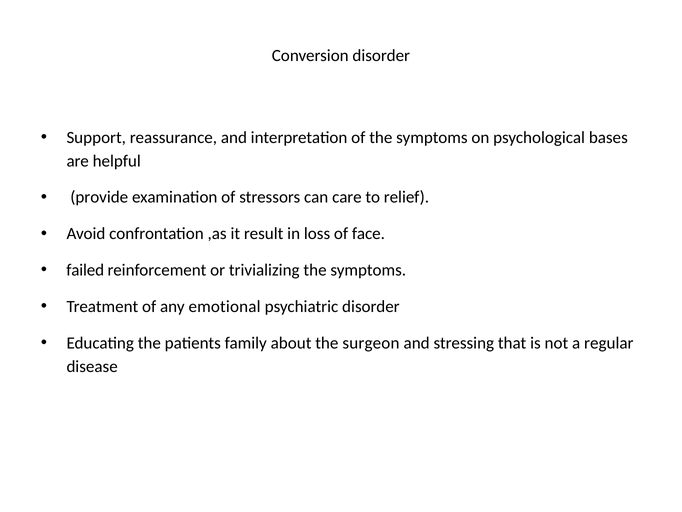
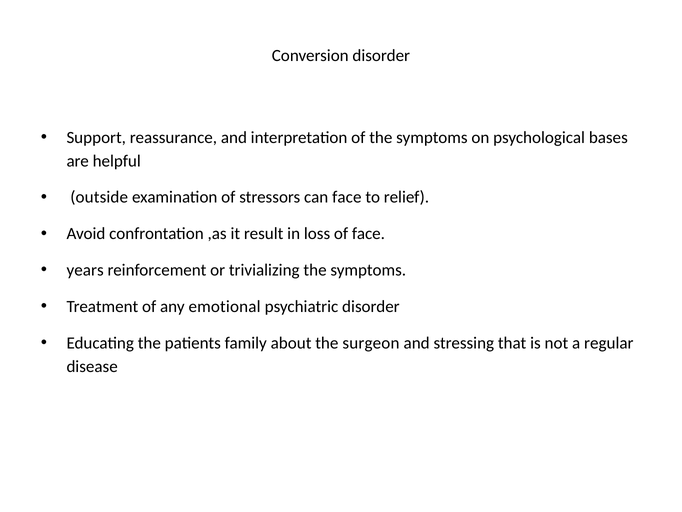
provide: provide -> outside (99, 197)
can care: care -> face (347, 197)
failed: failed -> years (85, 270)
